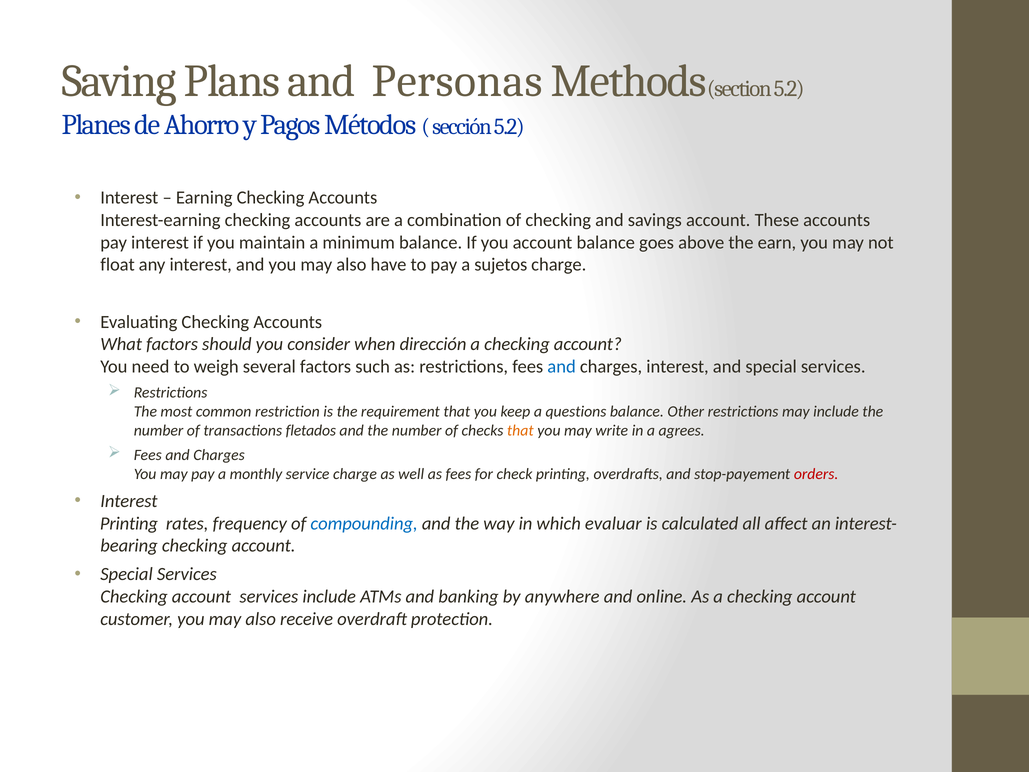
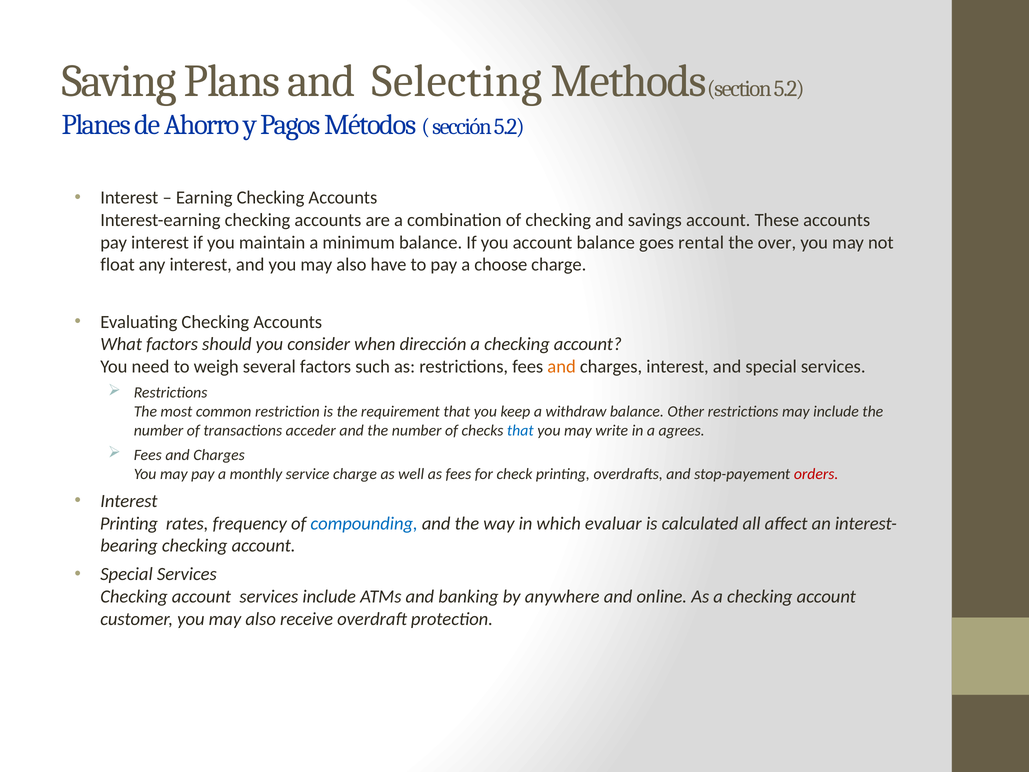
Personas: Personas -> Selecting (457, 81)
above: above -> rental (701, 242)
earn: earn -> over (777, 242)
sujetos: sujetos -> choose (501, 265)
and colour: blue -> orange (562, 366)
questions: questions -> withdraw (576, 411)
fletados: fletados -> acceder (311, 430)
that colour: orange -> blue (520, 430)
